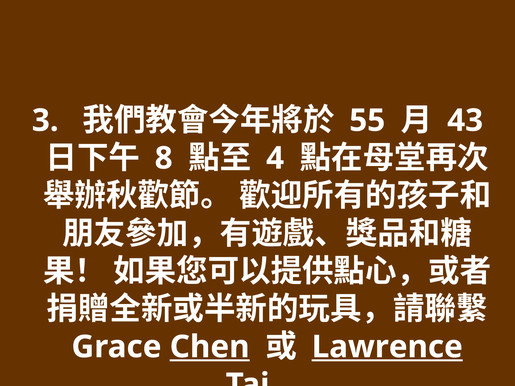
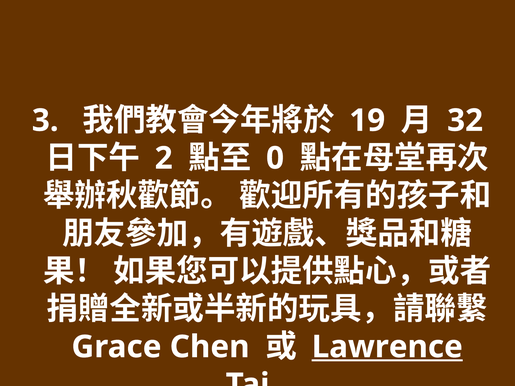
55: 55 -> 19 (367, 121)
43: 43 -> 32 (465, 121)
8: 8 -> 2 (164, 158)
4: 4 -> 0 (275, 158)
Chen underline: present -> none (210, 347)
